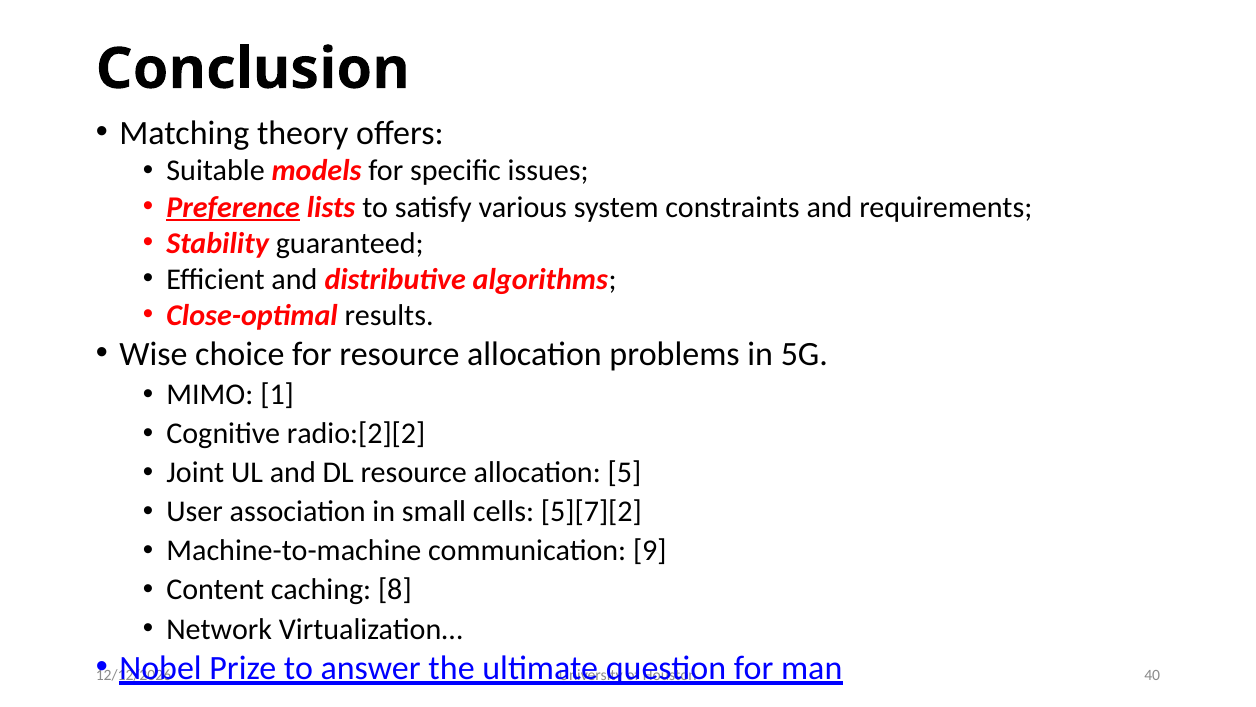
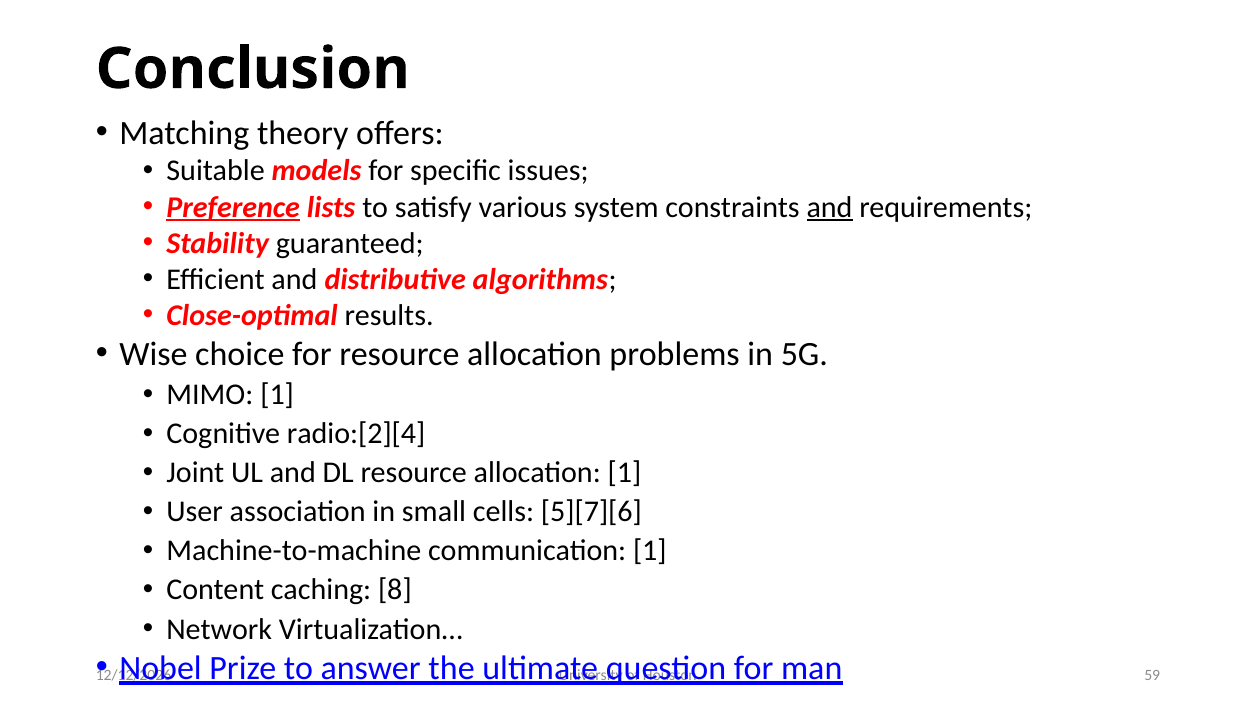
and underline: none -> present (830, 207)
radio:[2][2: radio:[2][2 -> radio:[2][4 (356, 434)
allocation 5: 5 -> 1 (624, 473)
5][7][2: 5][7][2 -> 5][7][6 (591, 512)
communication 9: 9 -> 1 (650, 551)
40: 40 -> 59 (1152, 675)
